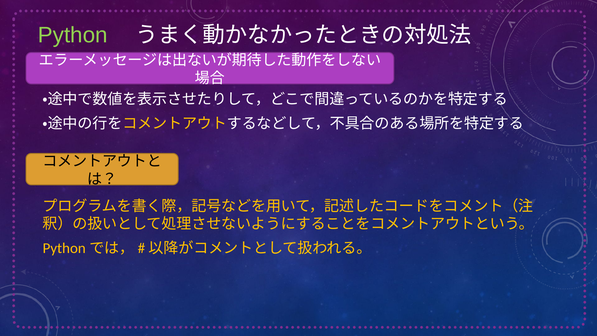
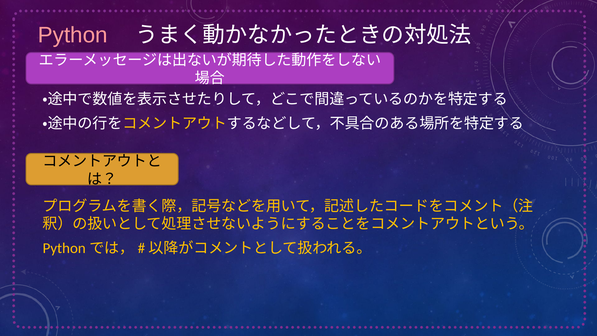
Python colour: light green -> pink (73, 35)
